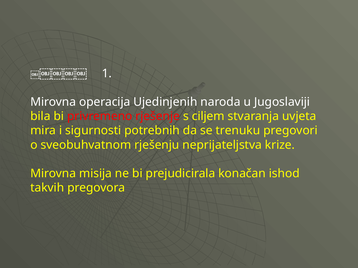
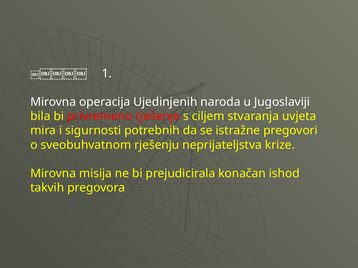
trenuku: trenuku -> istražne (238, 131)
